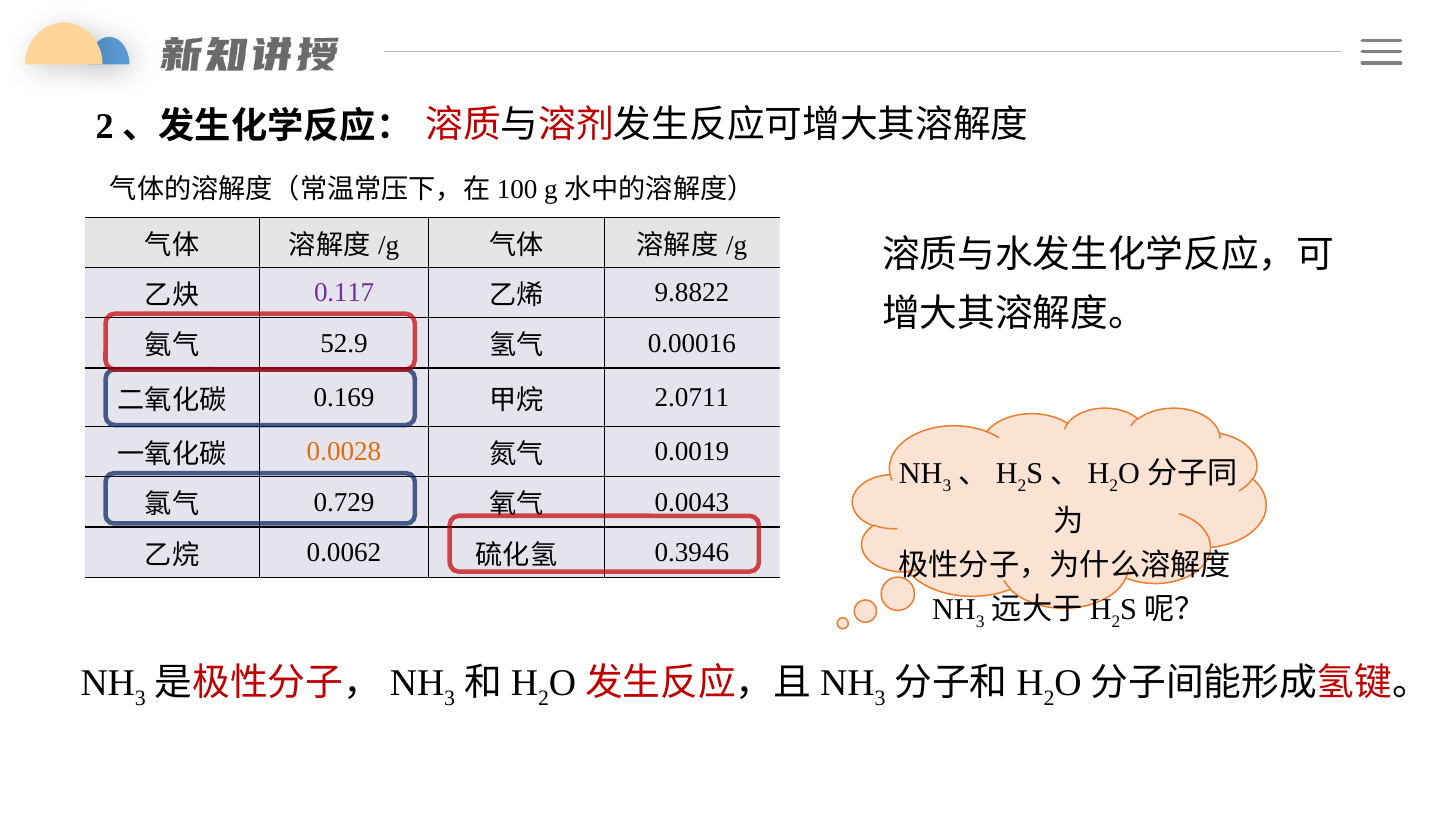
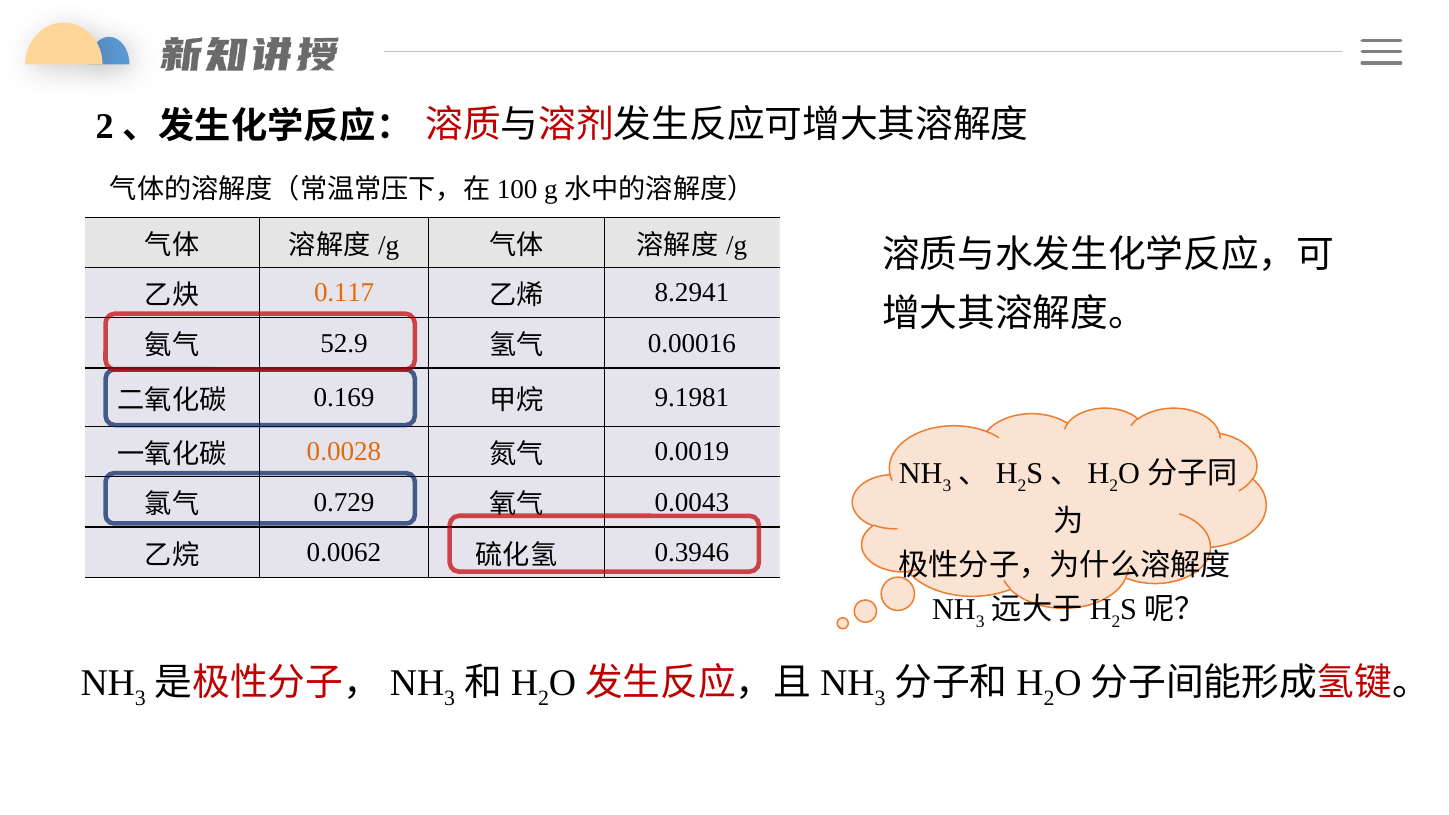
0.117 colour: purple -> orange (344, 293)
9.8822: 9.8822 -> 8.2941 (692, 293)
2.0711: 2.0711 -> 9.1981 (692, 398)
